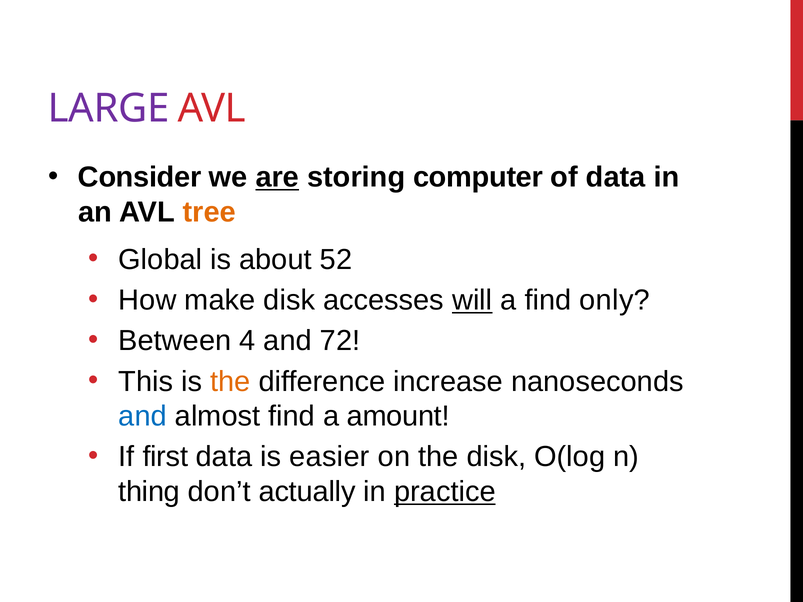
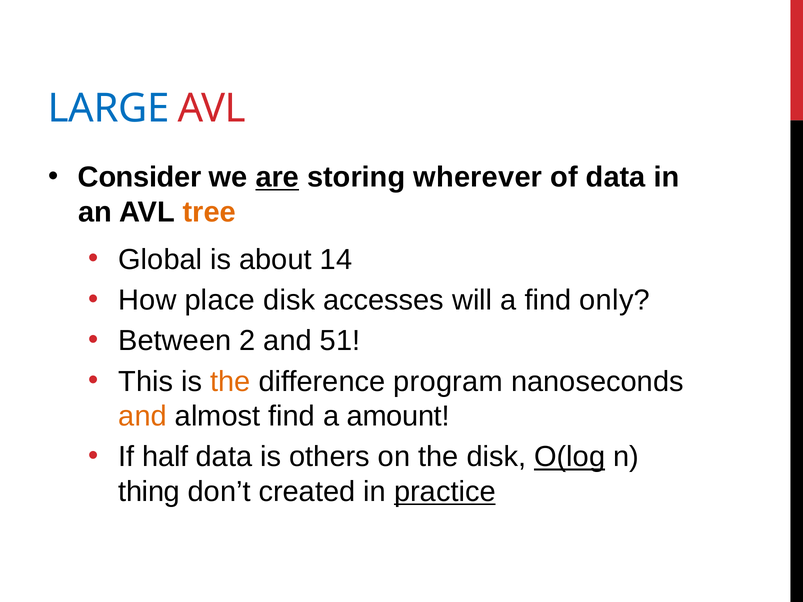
LARGE colour: purple -> blue (109, 109)
computer: computer -> wherever (478, 177)
52: 52 -> 14 (336, 260)
make: make -> place (220, 300)
will underline: present -> none (472, 300)
4: 4 -> 2 (247, 341)
72: 72 -> 51 (340, 341)
increase: increase -> program (448, 382)
and colour: blue -> orange (143, 416)
first: first -> half (165, 457)
easier: easier -> others (330, 457)
O(log underline: none -> present (570, 457)
actually: actually -> created (307, 492)
